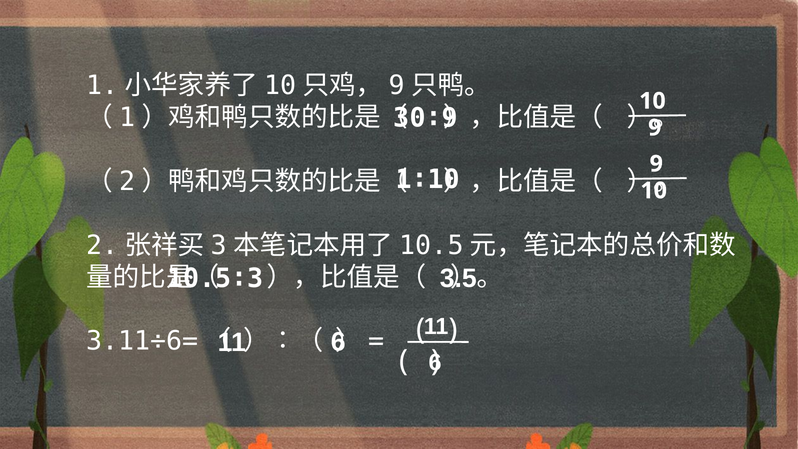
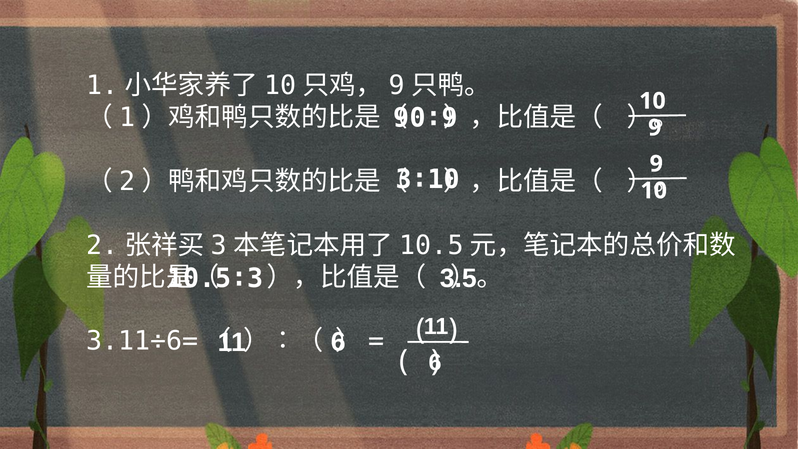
30∶9: 30∶9 -> 90∶9 (426, 118)
1∶10: 1∶10 -> 3∶10 (428, 180)
